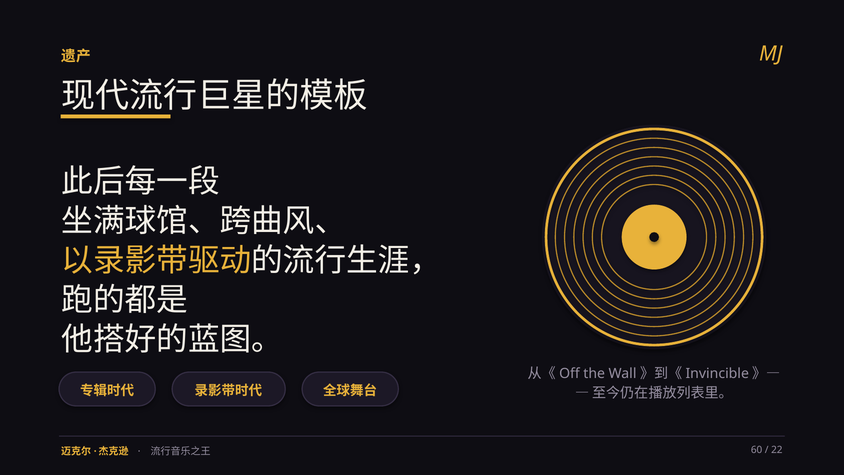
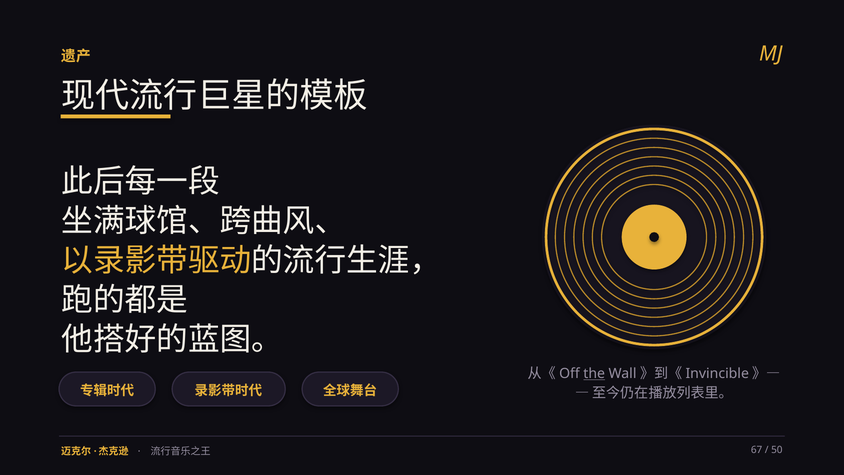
the underline: none -> present (594, 374)
60: 60 -> 67 (757, 450)
22: 22 -> 50 (777, 450)
